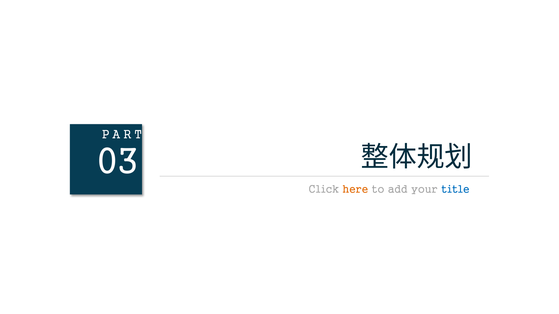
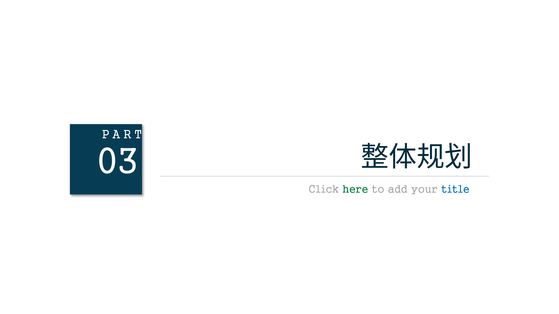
here colour: orange -> green (355, 190)
